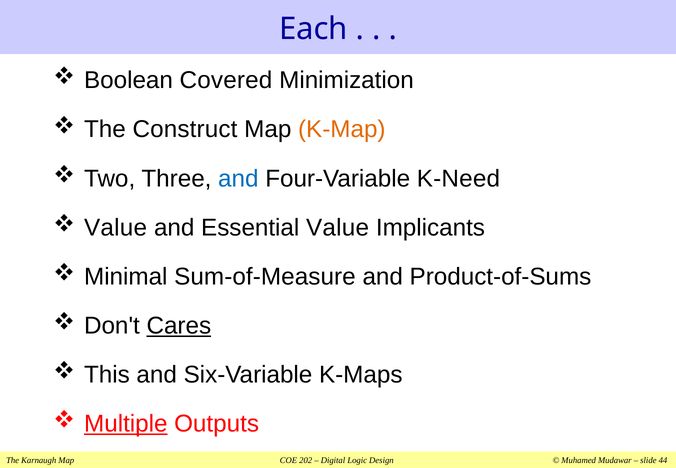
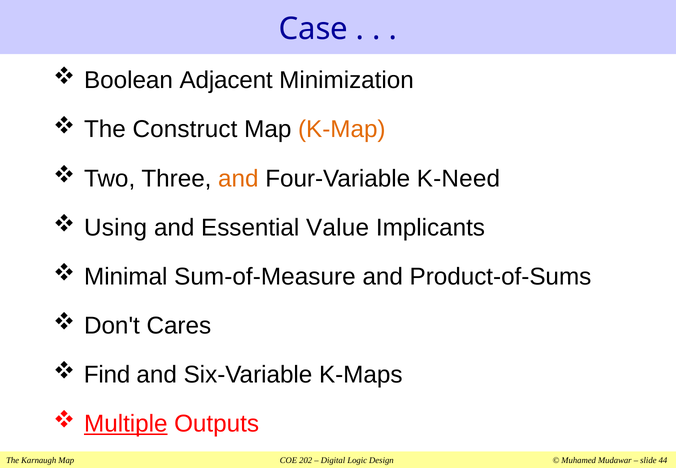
Each: Each -> Case (313, 29)
Covered: Covered -> Adjacent (226, 80)
and colour: blue -> orange (238, 178)
Value: Value -> Using (116, 228)
Cares underline: present -> none (179, 326)
This: This -> Find (107, 375)
